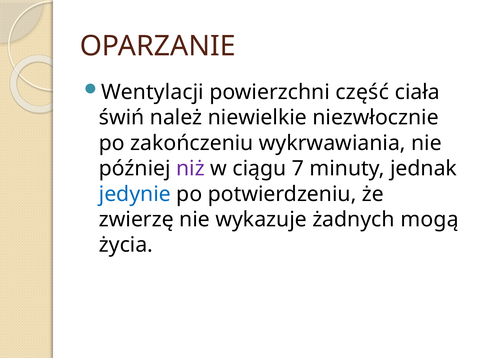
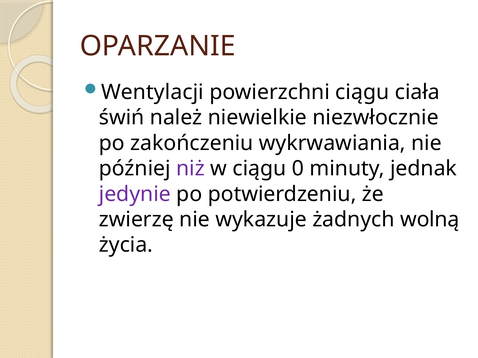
powierzchni część: część -> ciągu (362, 92)
7: 7 -> 0 (298, 169)
jedynie colour: blue -> purple (135, 194)
mogą: mogą -> wolną (430, 220)
